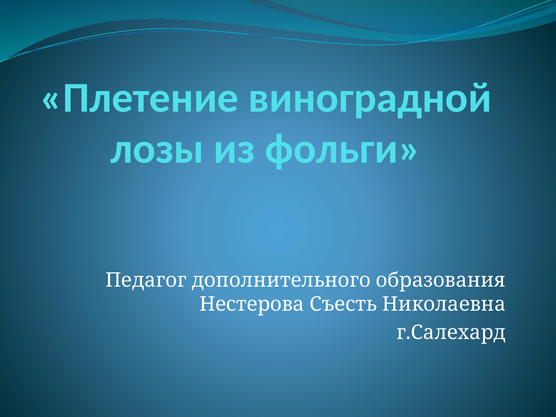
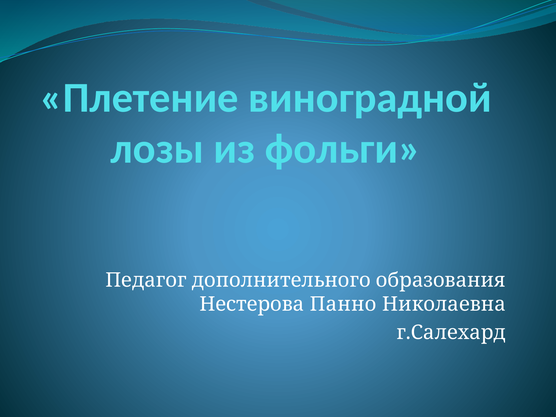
Съесть: Съесть -> Панно (343, 304)
